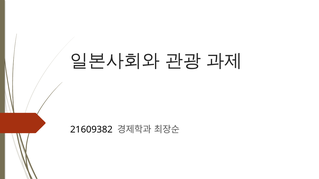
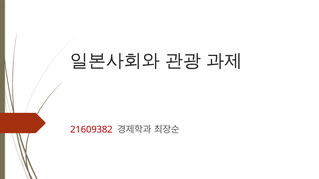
21609382 colour: black -> red (91, 130)
